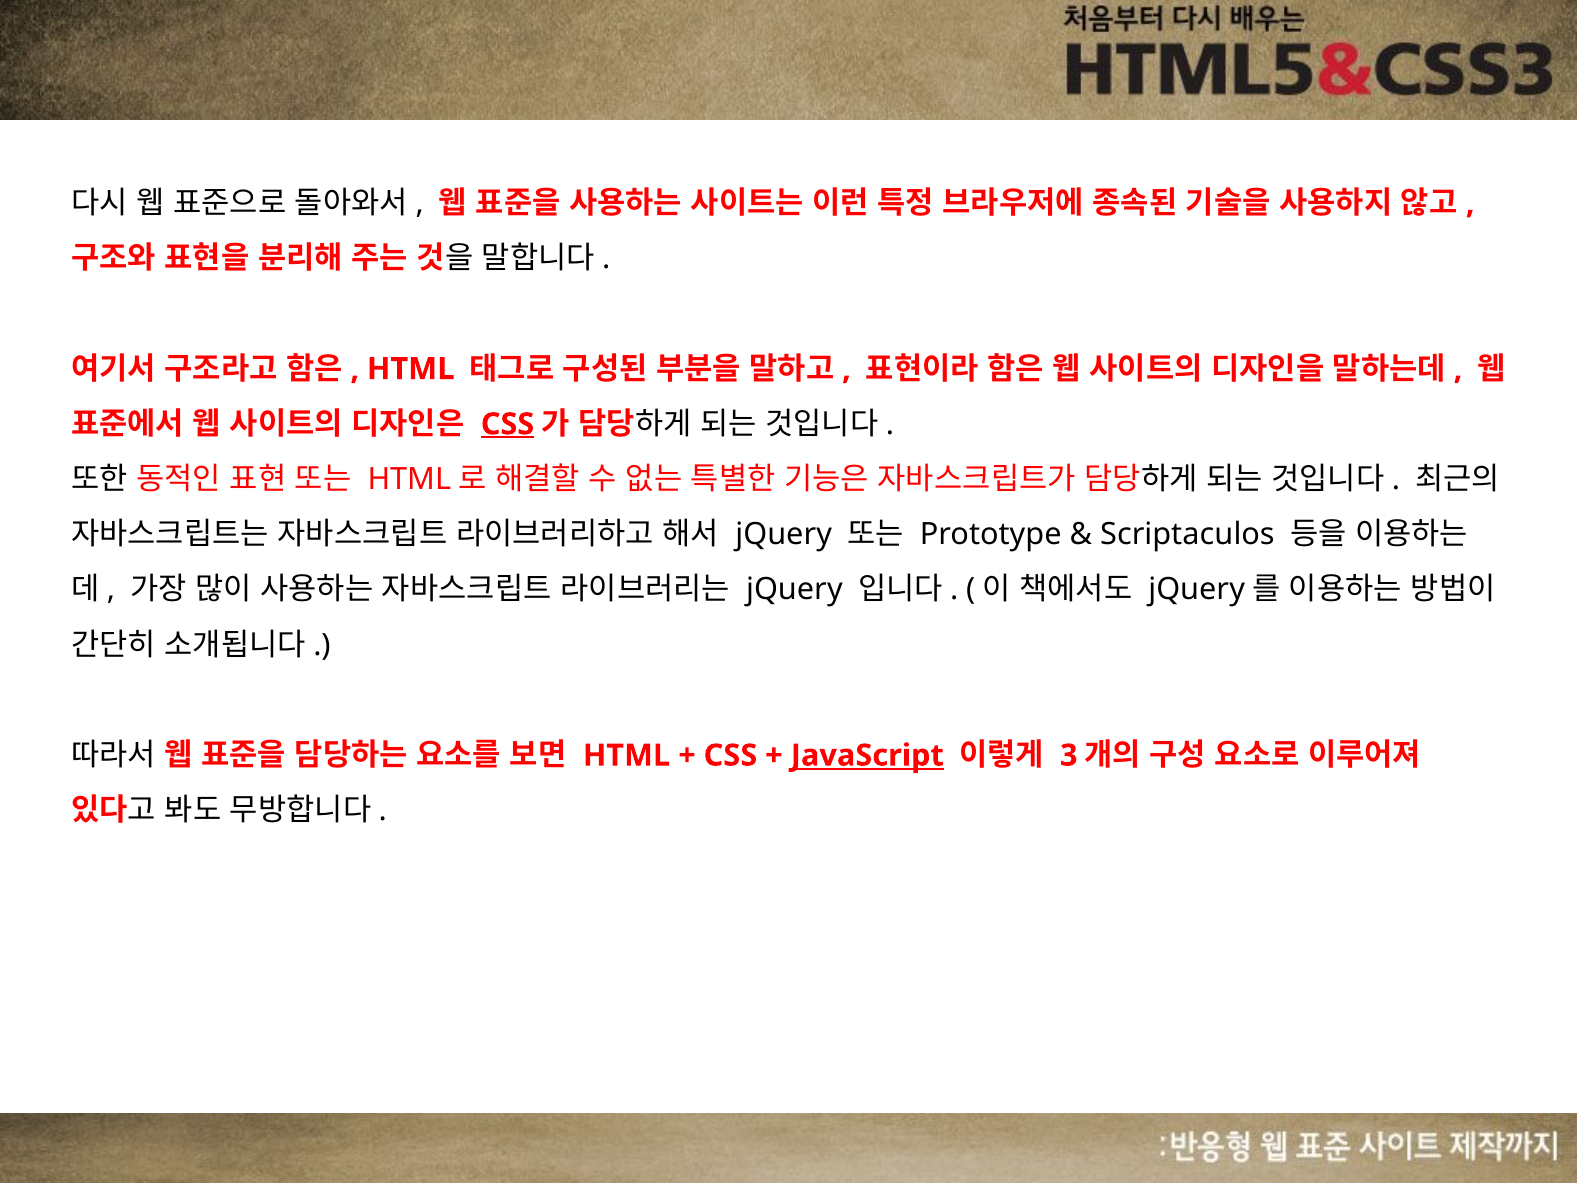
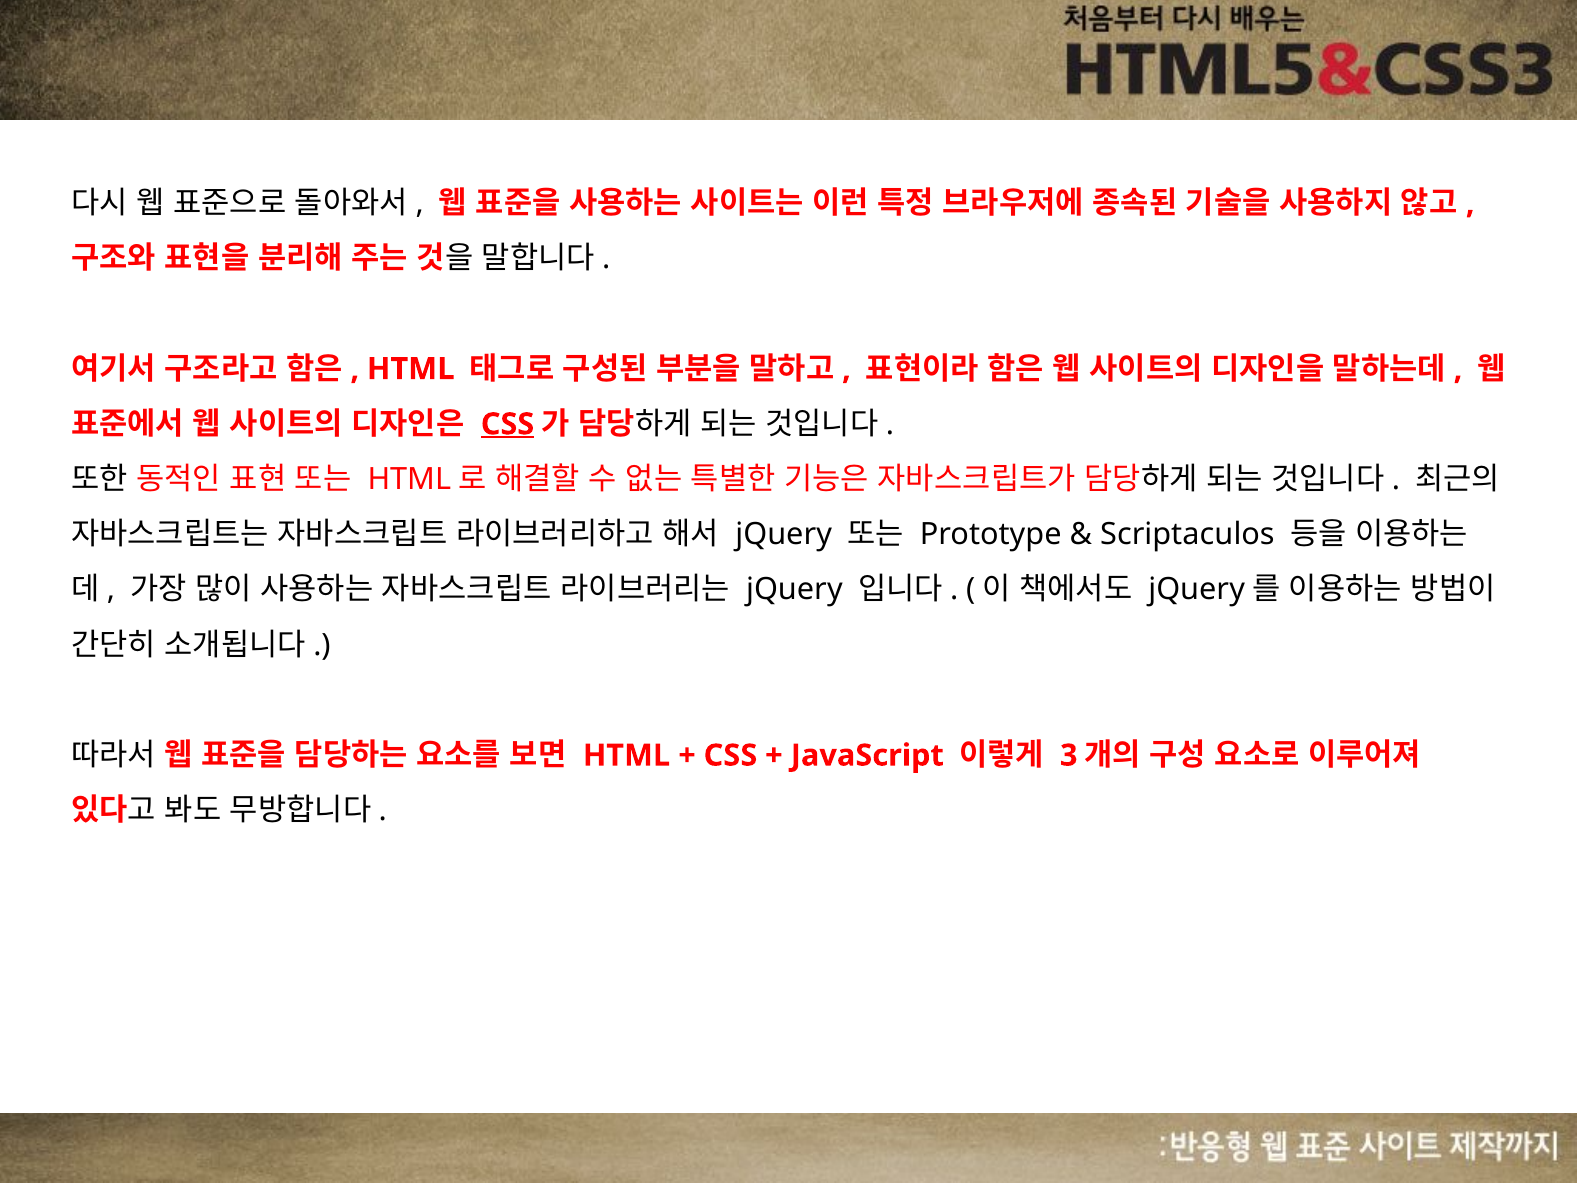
JavaScript underline: present -> none (867, 755)
